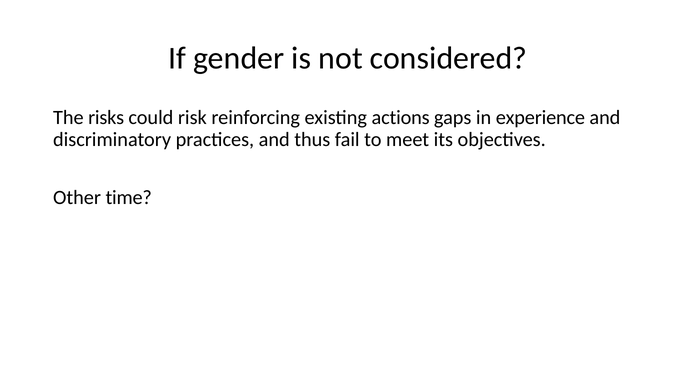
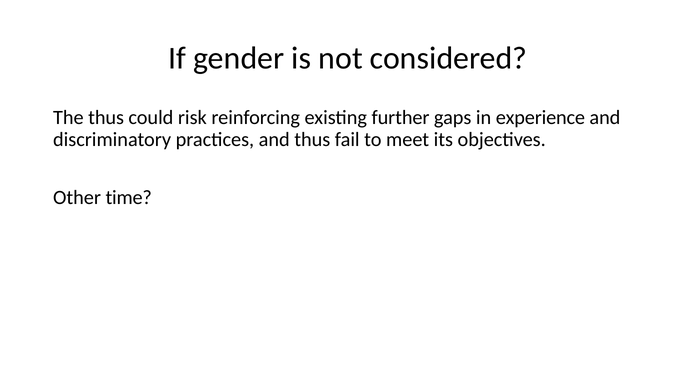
The risks: risks -> thus (106, 118)
actions: actions -> further (401, 118)
